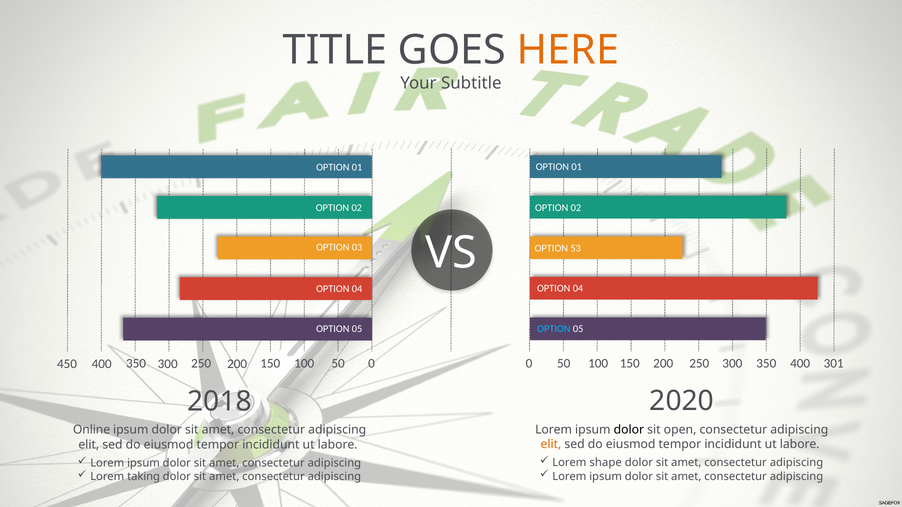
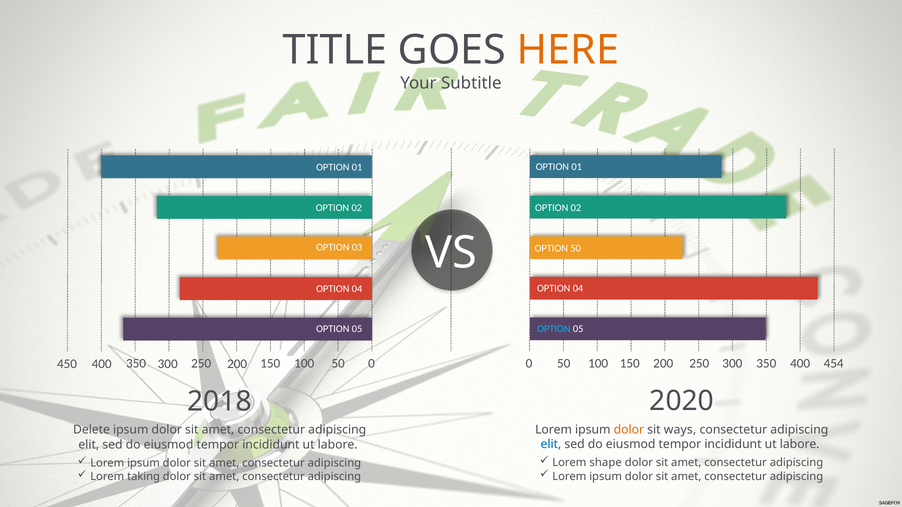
OPTION 53: 53 -> 50 (576, 248)
301: 301 -> 454 (834, 364)
dolor colour: black -> orange (629, 430)
open: open -> ways (680, 430)
Online: Online -> Delete (92, 430)
elit colour: orange -> blue (551, 445)
